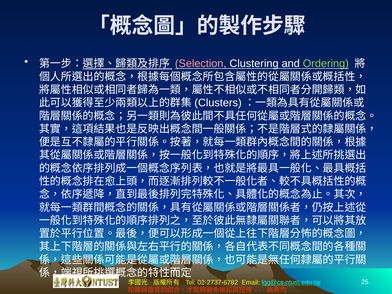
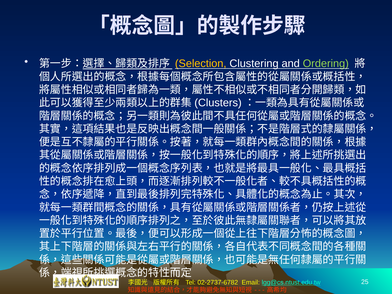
Selection colour: pink -> yellow (201, 64)
